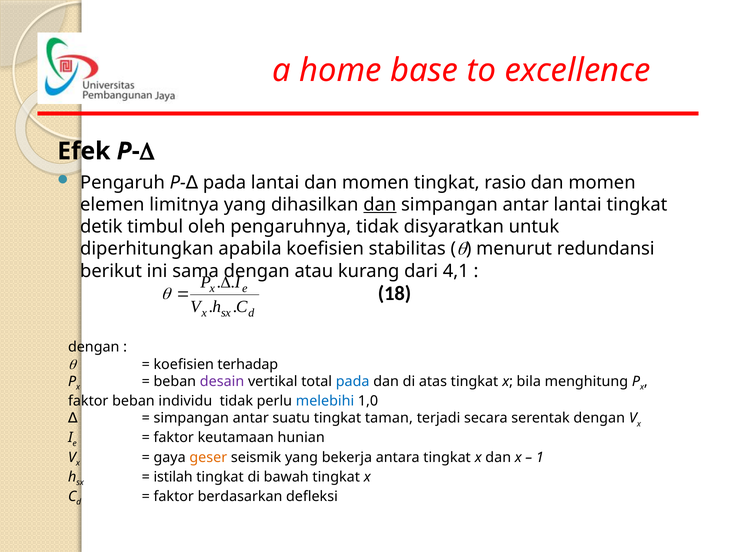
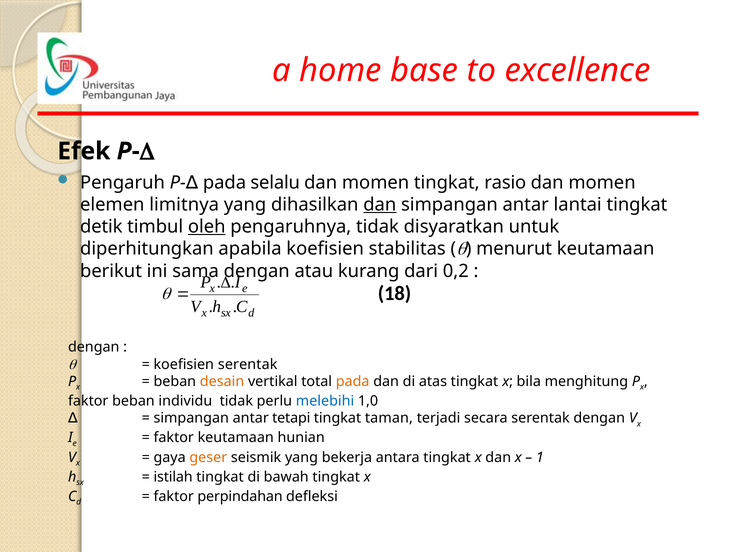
pada lantai: lantai -> selalu (275, 183)
oleh underline: none -> present (207, 227)
menurut redundansi: redundansi -> keutamaan (606, 249)
4,1: 4,1 -> 0,2 (456, 271)
koefisien terhadap: terhadap -> serentak (248, 364)
desain colour: purple -> orange (222, 382)
pada colour: blue -> orange (353, 382)
suatu: suatu -> tetapi (291, 418)
berdasarkan: berdasarkan -> perpindahan (240, 496)
